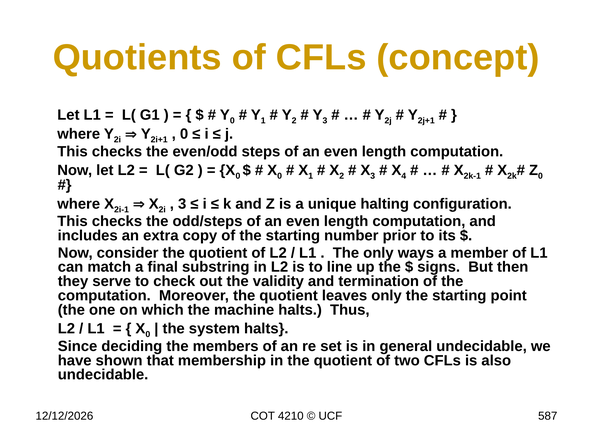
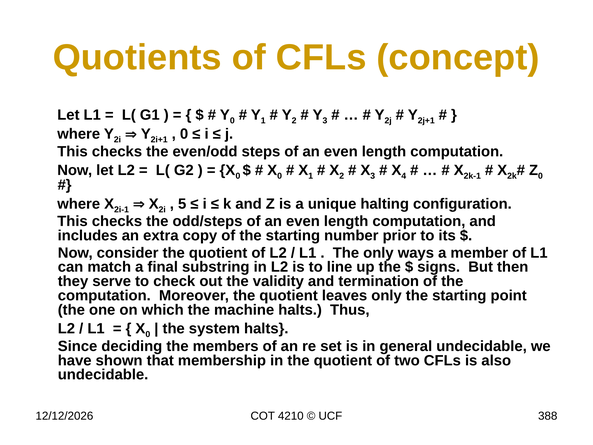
3: 3 -> 5 (182, 204)
587: 587 -> 388 (548, 416)
